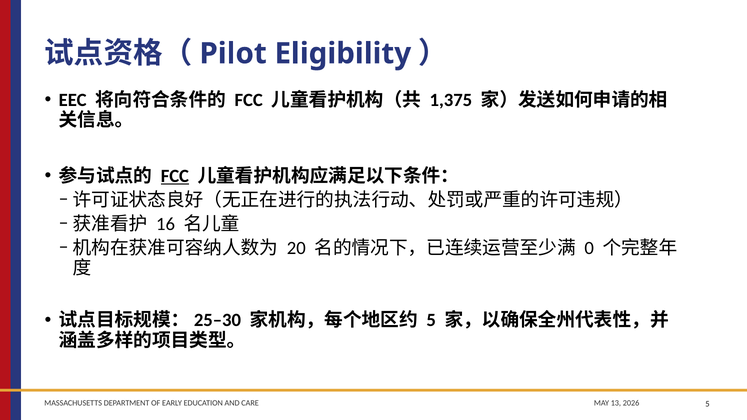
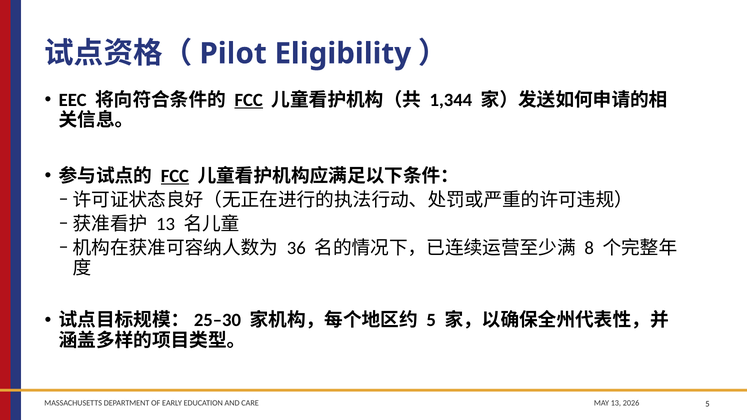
FCC underline: none -> present (249, 100)
1,375: 1,375 -> 1,344 (451, 100)
16: 16 -> 13 (166, 224)
20: 20 -> 36 (296, 248)
0: 0 -> 8 (589, 248)
